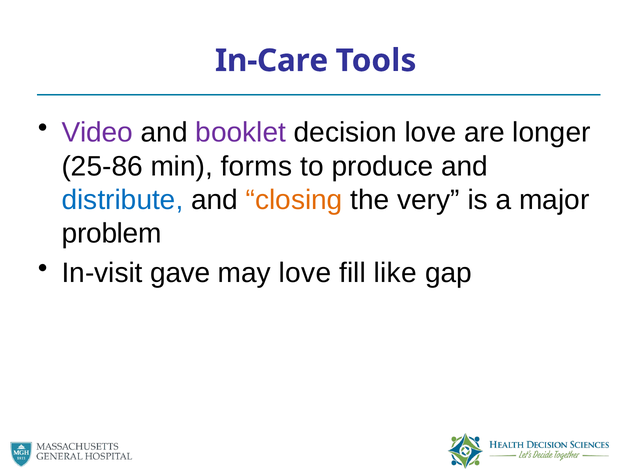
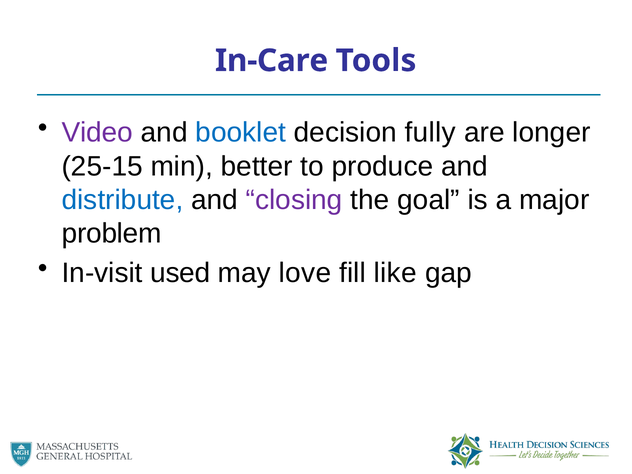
booklet colour: purple -> blue (241, 133)
decision love: love -> fully (430, 133)
25-86: 25-86 -> 25-15 (102, 166)
forms: forms -> better (257, 166)
closing colour: orange -> purple (294, 200)
very: very -> goal (429, 200)
gave: gave -> used (180, 273)
